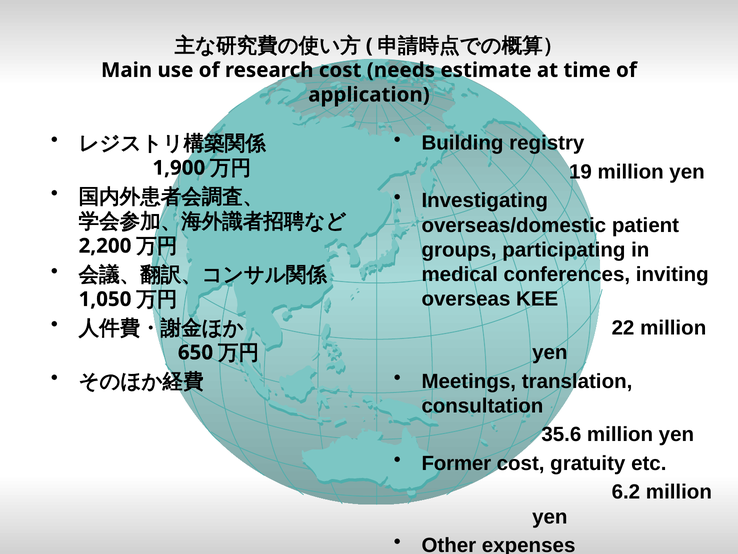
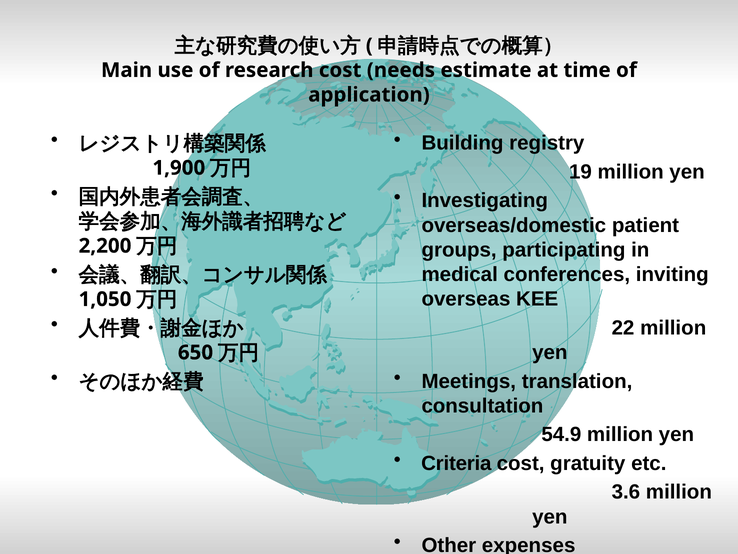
35.6: 35.6 -> 54.9 (561, 434)
Former: Former -> Criteria (456, 463)
6.2: 6.2 -> 3.6 (626, 492)
